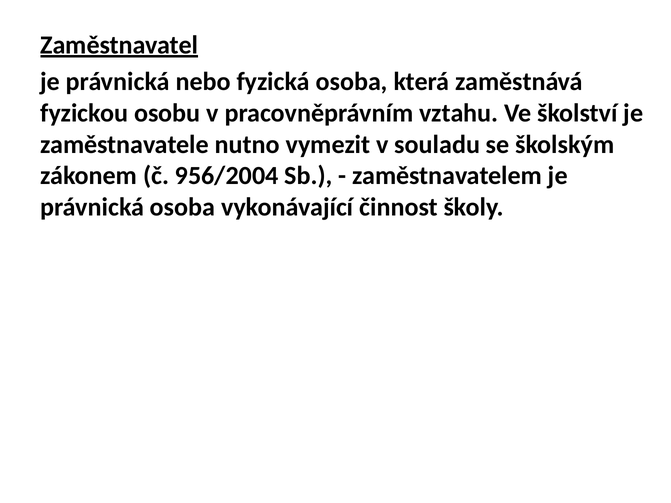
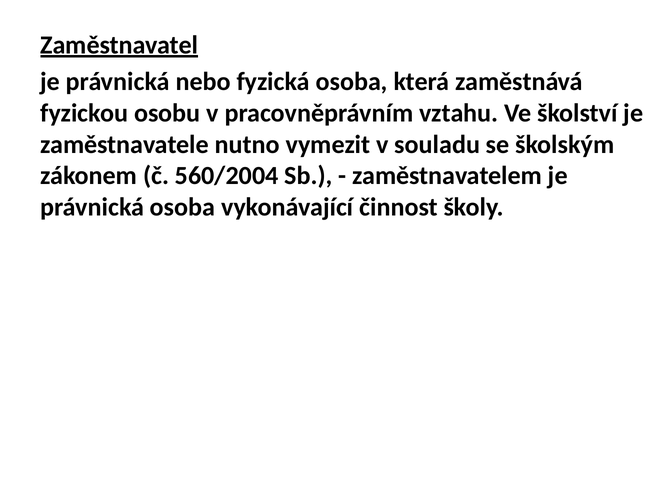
956/2004: 956/2004 -> 560/2004 (227, 176)
